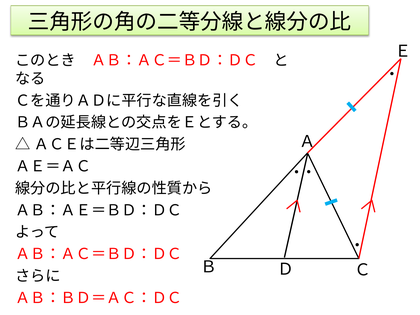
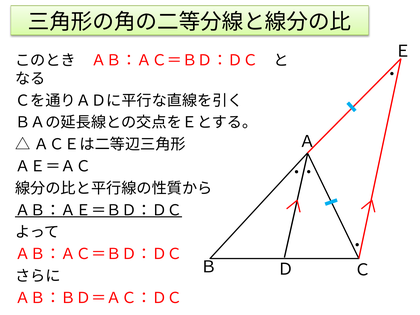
ＡＢ：ＡＥ＝ＢＤ：ＤＣ underline: none -> present (99, 210)
